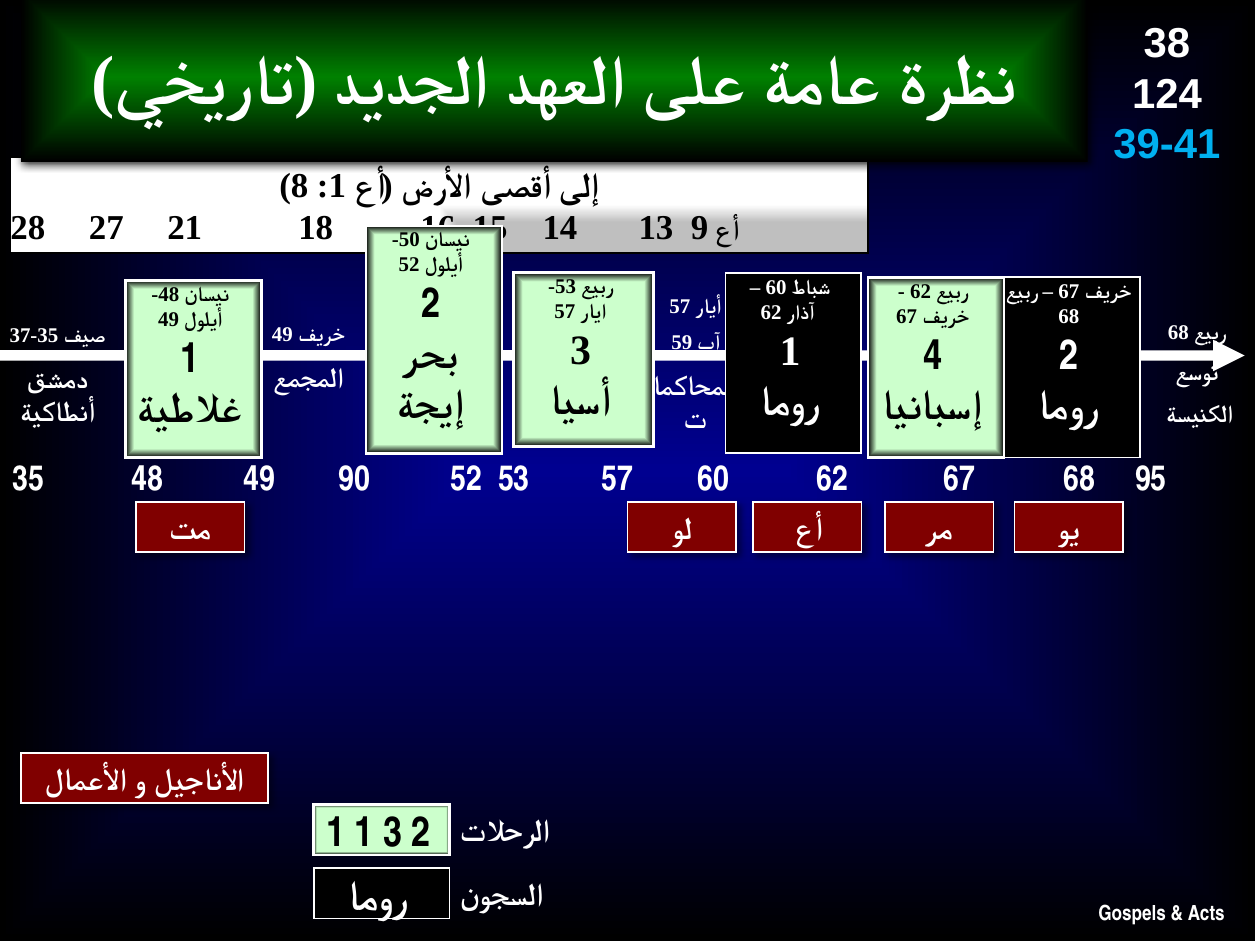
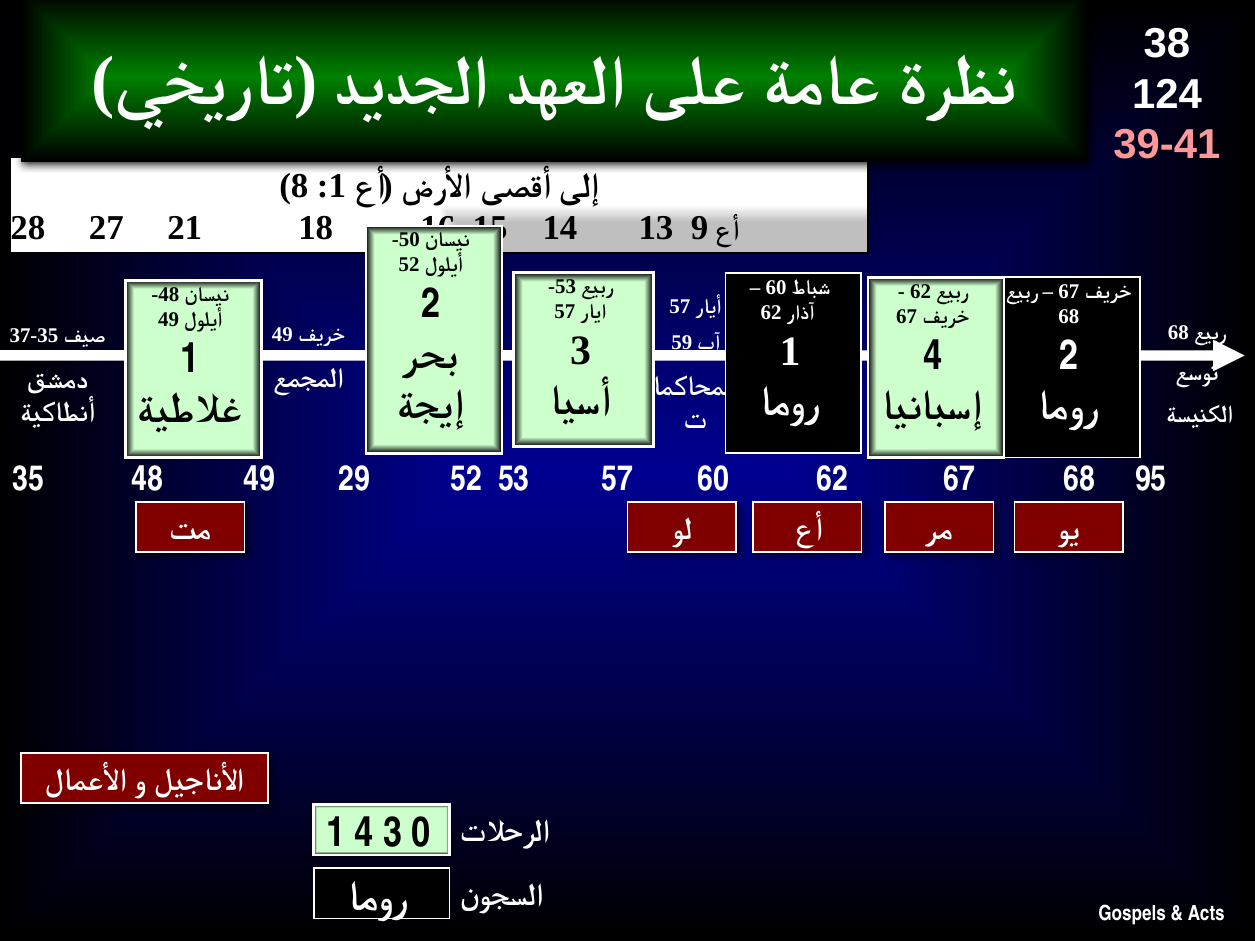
39-41 colour: light blue -> pink (1167, 144)
90: 90 -> 29 (355, 479)
1 1: 1 -> 4 (364, 833)
3 2: 2 -> 0 (421, 833)
